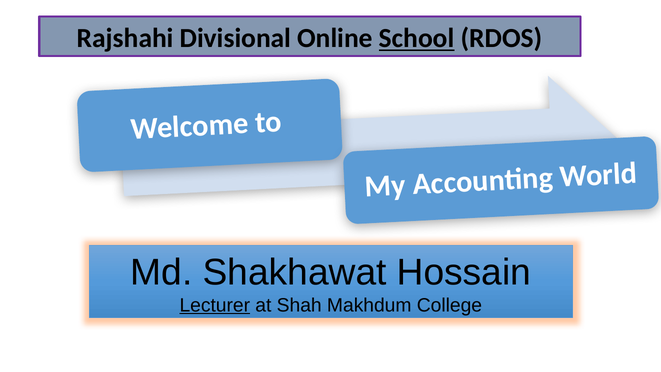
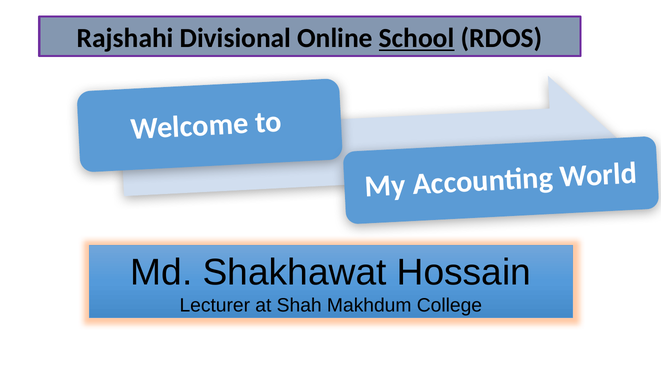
Lecturer underline: present -> none (215, 305)
